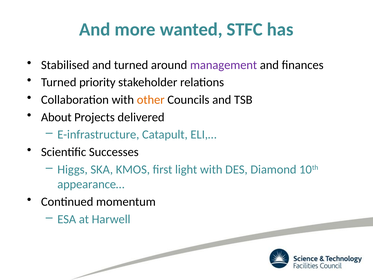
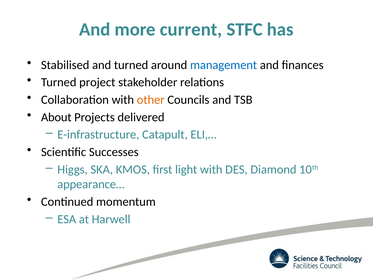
wanted: wanted -> current (191, 30)
management colour: purple -> blue (224, 65)
priority: priority -> project (97, 82)
